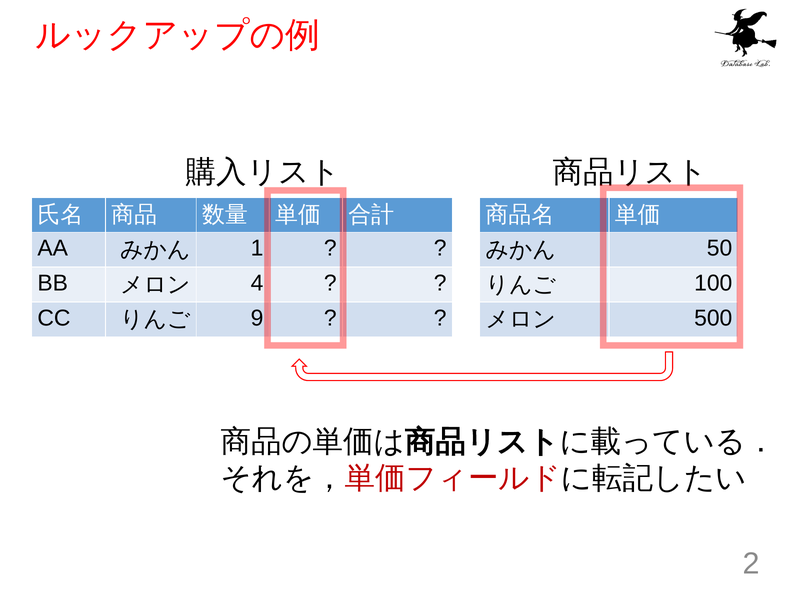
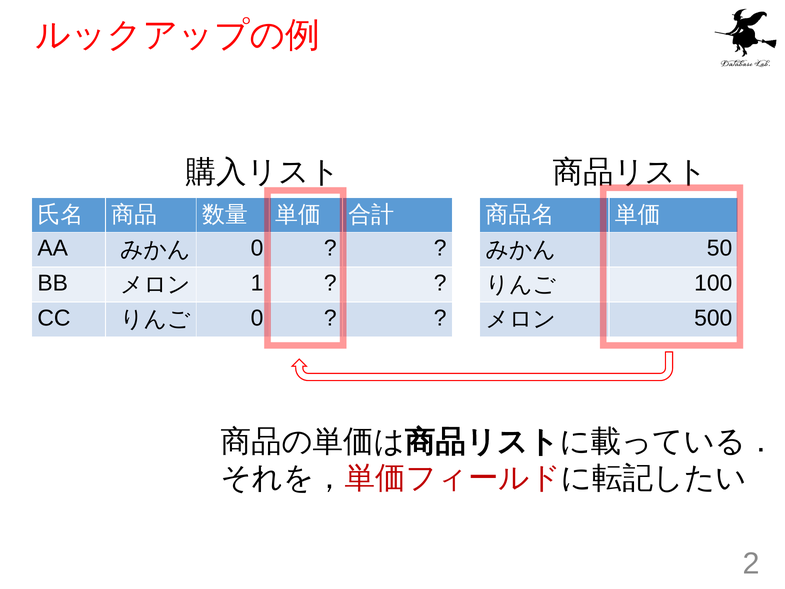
1: 1 -> 0 (257, 248)
4: 4 -> 1 (257, 283)
9: 9 -> 0 (257, 318)
